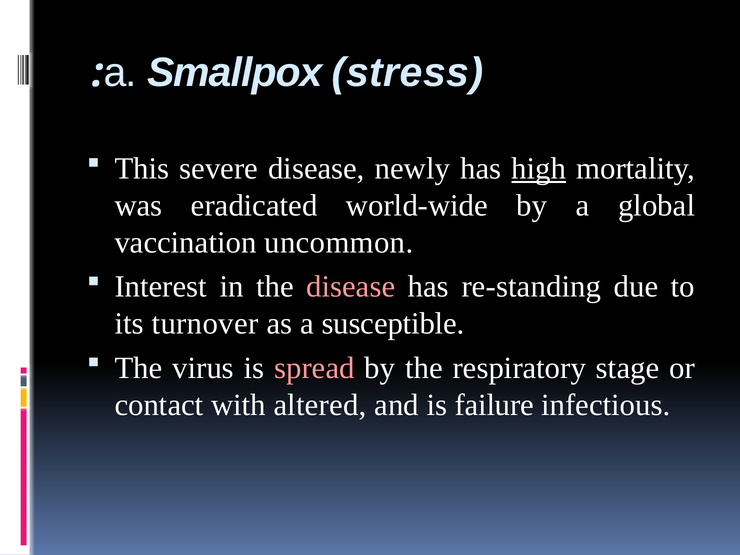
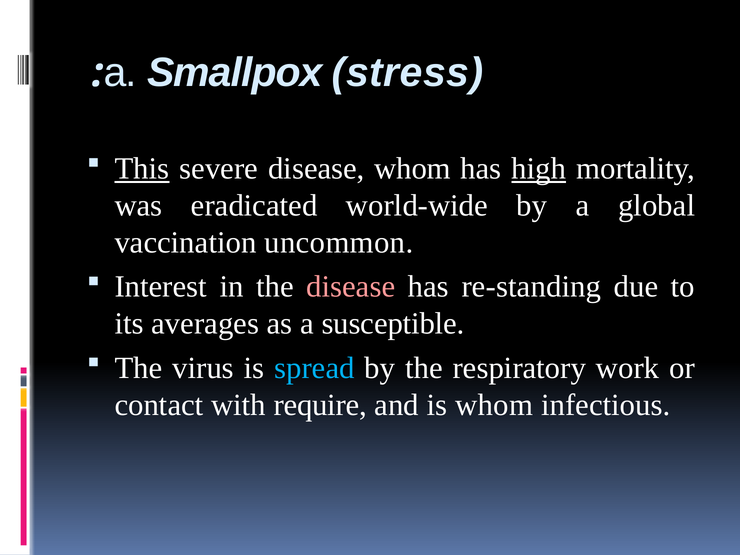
This underline: none -> present (142, 169)
disease newly: newly -> whom (413, 169)
turnover: turnover -> averages (205, 324)
spread colour: pink -> light blue (314, 368)
stage: stage -> work (628, 368)
altered: altered -> require (320, 405)
is failure: failure -> whom (494, 405)
